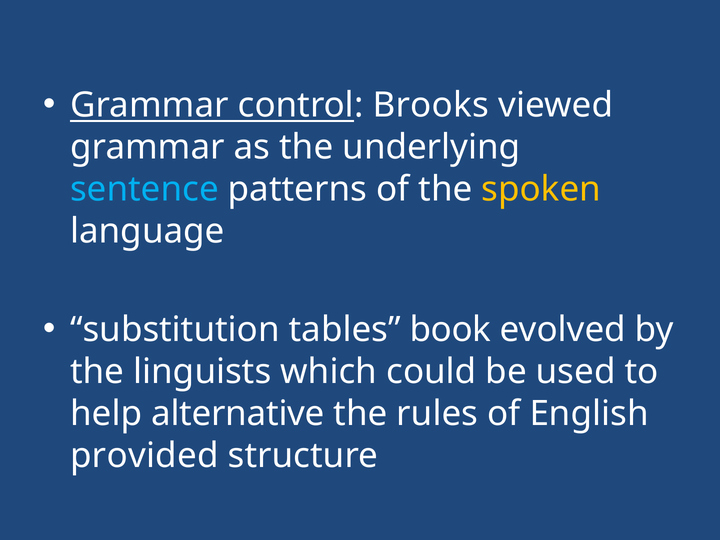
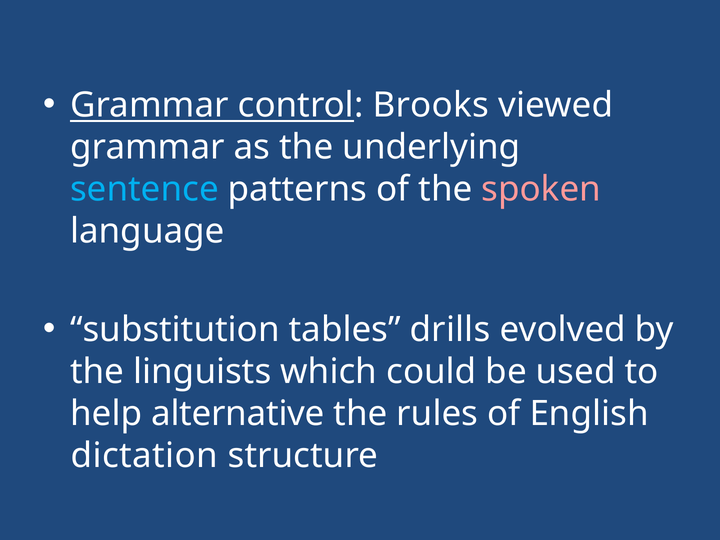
spoken colour: yellow -> pink (541, 189)
book: book -> drills (450, 330)
provided: provided -> dictation (144, 456)
